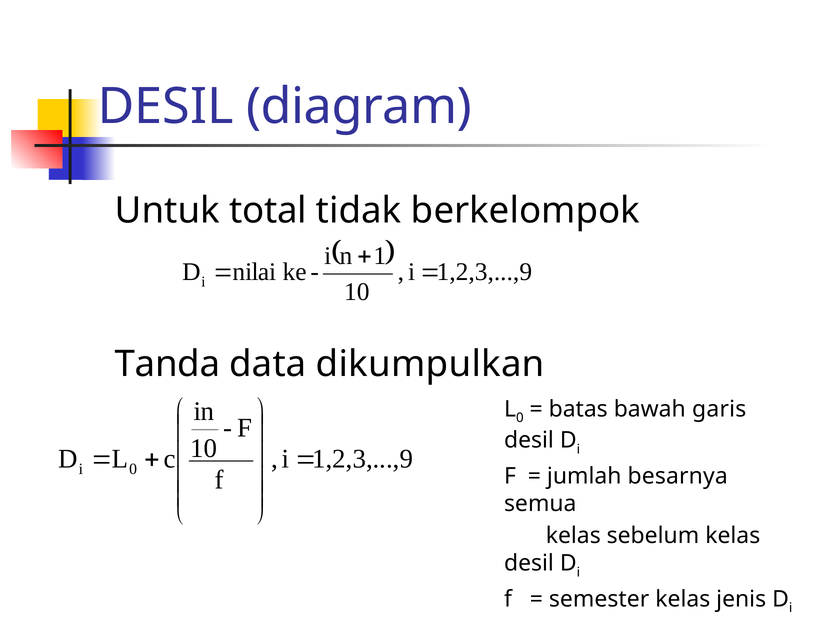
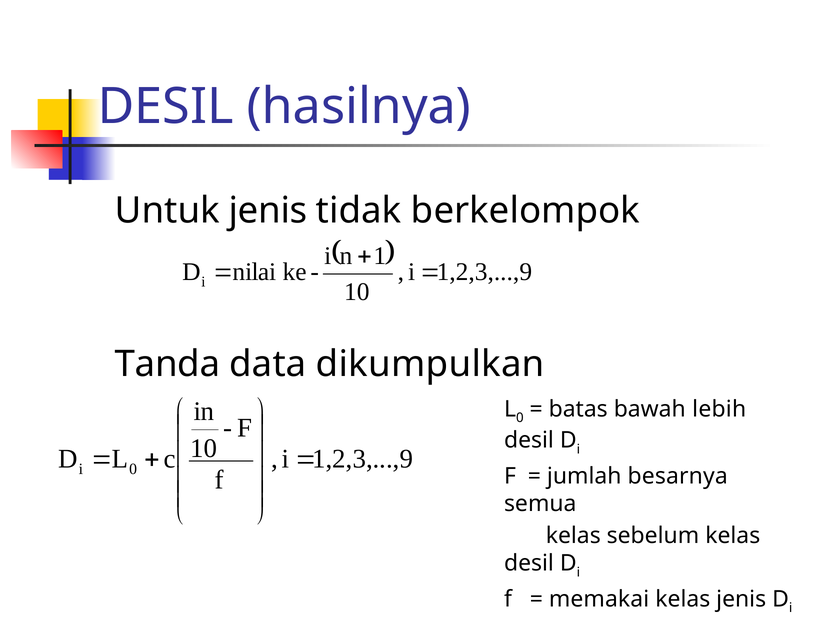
diagram: diagram -> hasilnya (359, 107)
Untuk total: total -> jenis (268, 211)
garis: garis -> lebih (719, 410)
semester: semester -> memakai (599, 600)
